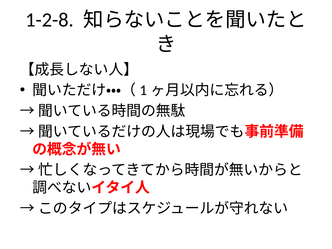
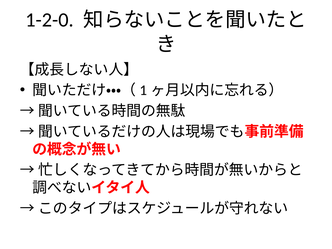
1-2-8: 1-2-8 -> 1-2-0 (50, 20)
